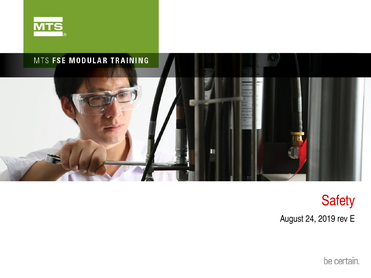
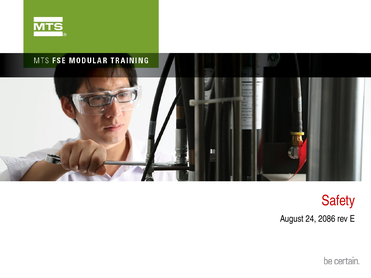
2019: 2019 -> 2086 (327, 219)
